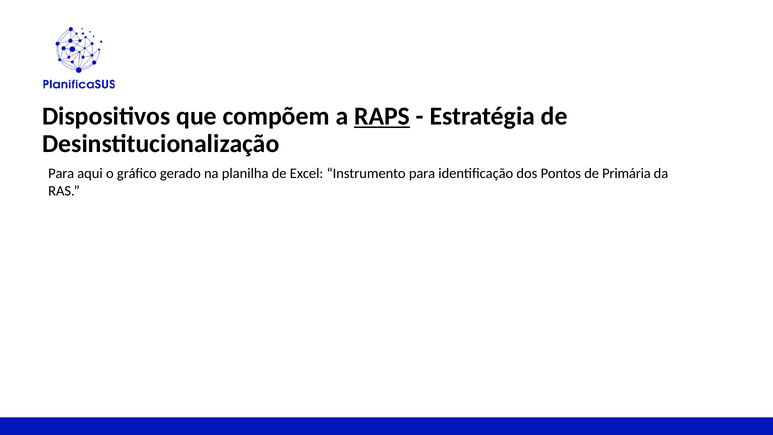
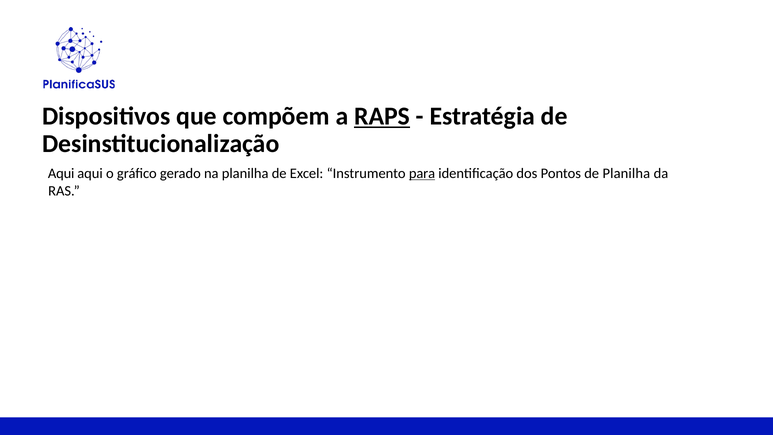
Para: Para -> Aqui (61, 173)
para underline: none -> present (422, 173)
de Primária: Primária -> Planilha (626, 173)
